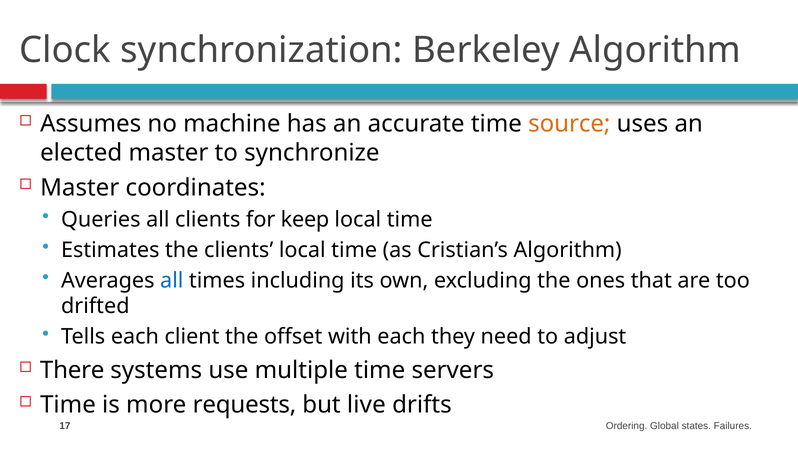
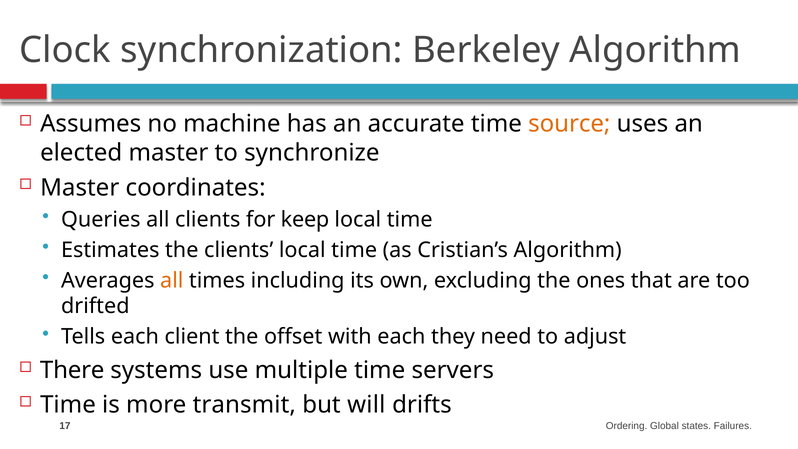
all colour: blue -> orange (172, 280)
requests: requests -> transmit (244, 405)
live: live -> will (366, 405)
